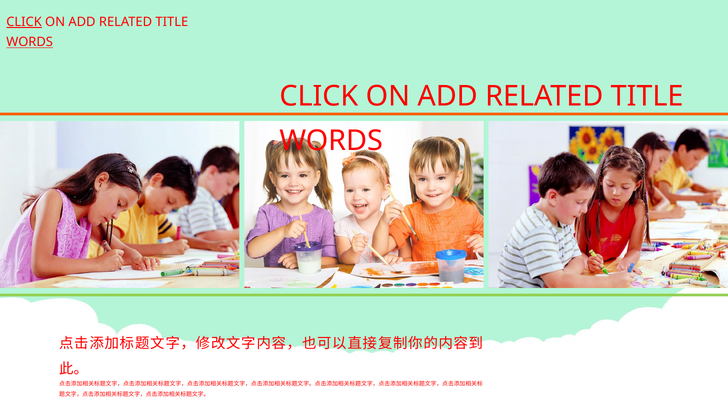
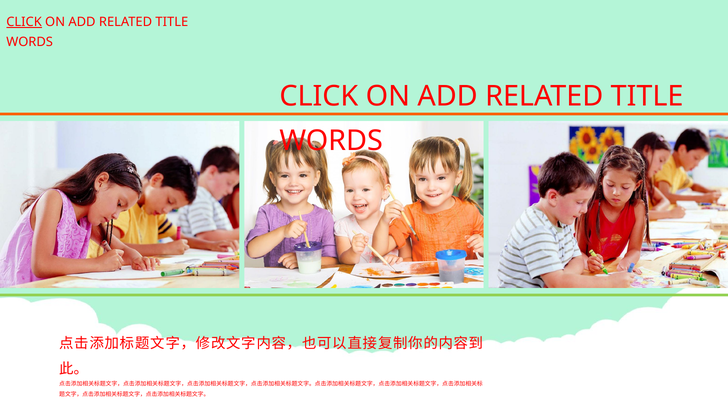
WORDS underline: present -> none (30, 42)
